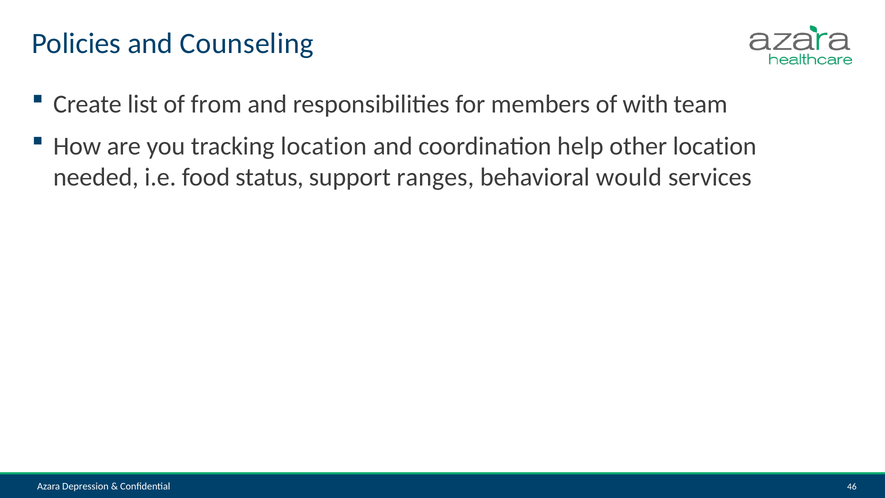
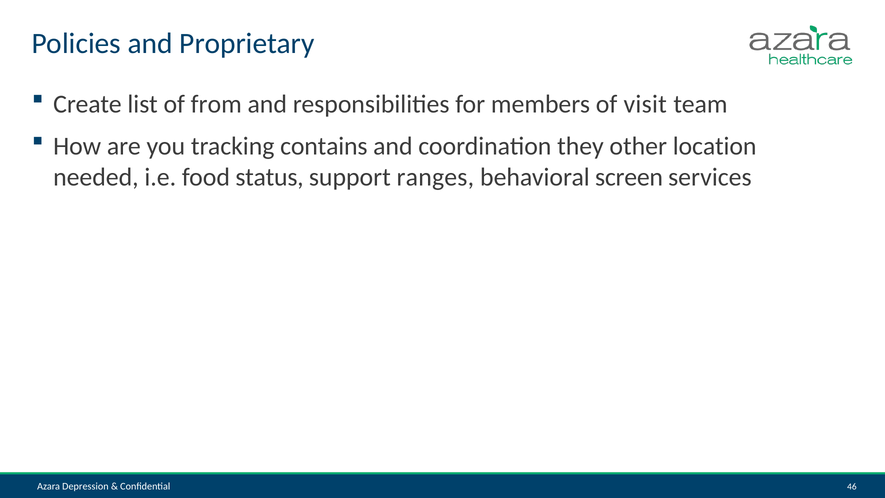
Counseling: Counseling -> Proprietary (247, 43)
with: with -> visit (645, 104)
tracking location: location -> contains (324, 146)
help: help -> they (580, 146)
would: would -> screen (629, 177)
